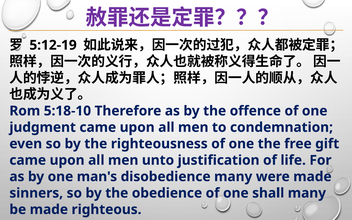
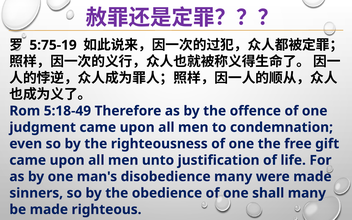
5:12-19: 5:12-19 -> 5:75-19 (53, 45)
5:18-10: 5:18-10 -> 5:18-49 (67, 111)
